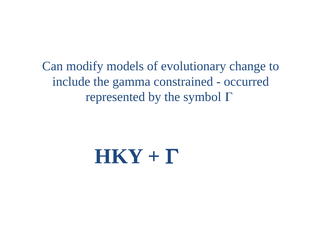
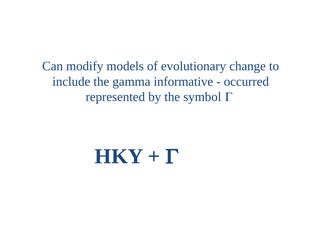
constrained: constrained -> informative (183, 82)
